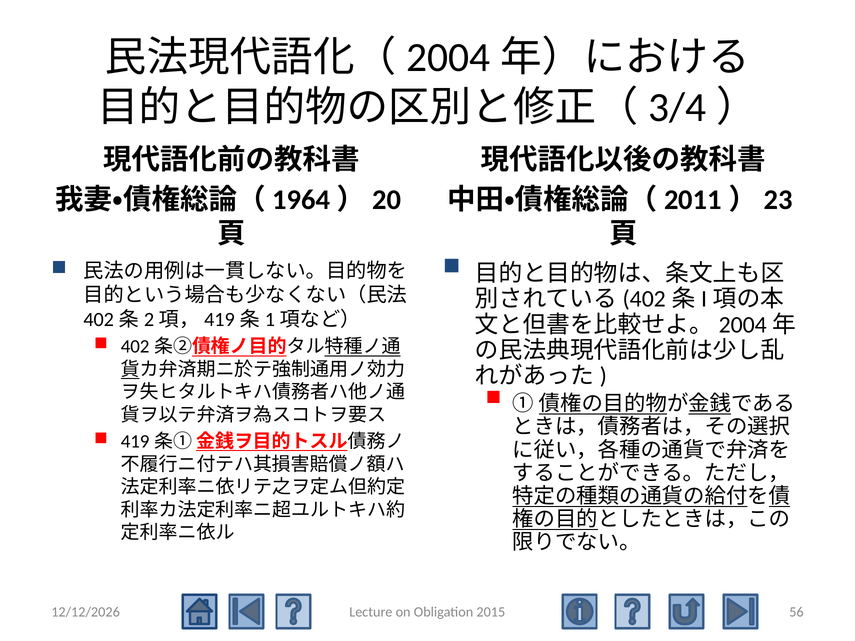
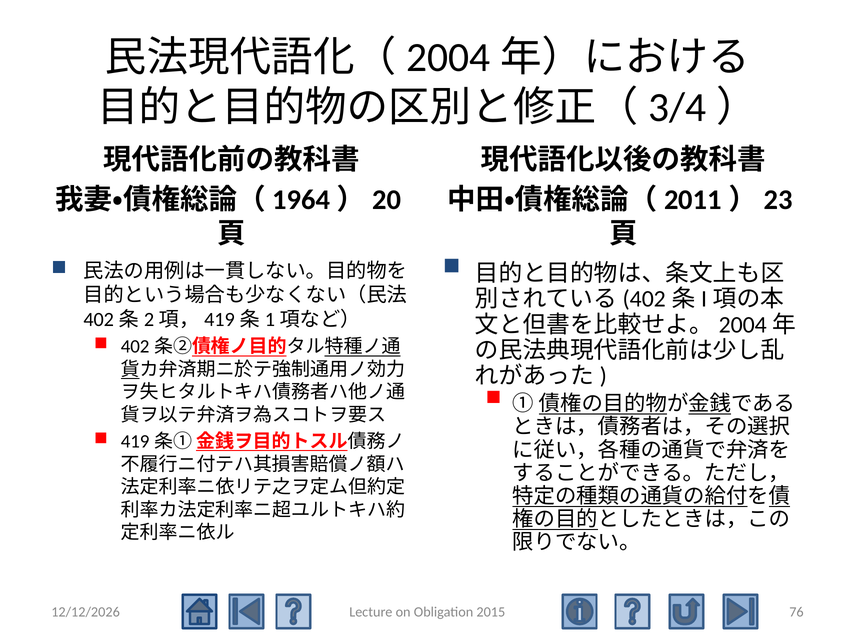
56: 56 -> 76 (796, 612)
